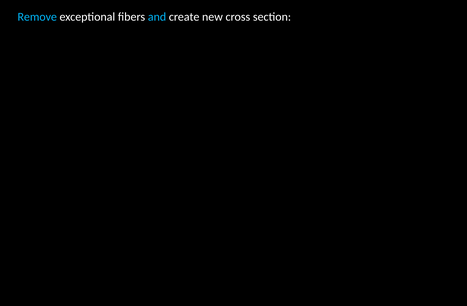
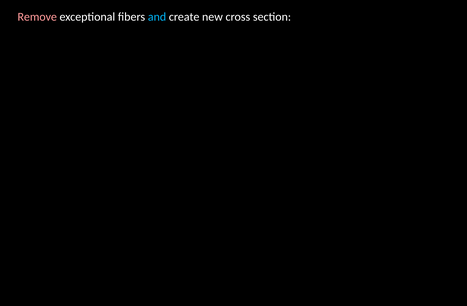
Remove colour: light blue -> pink (37, 17)
